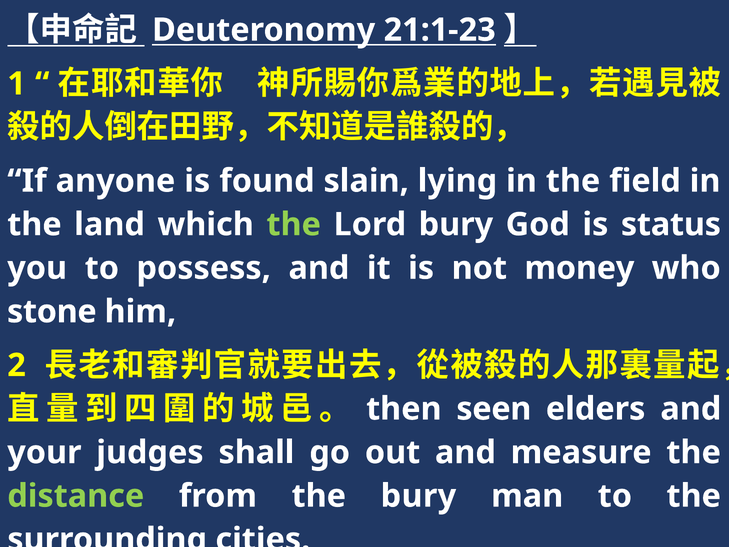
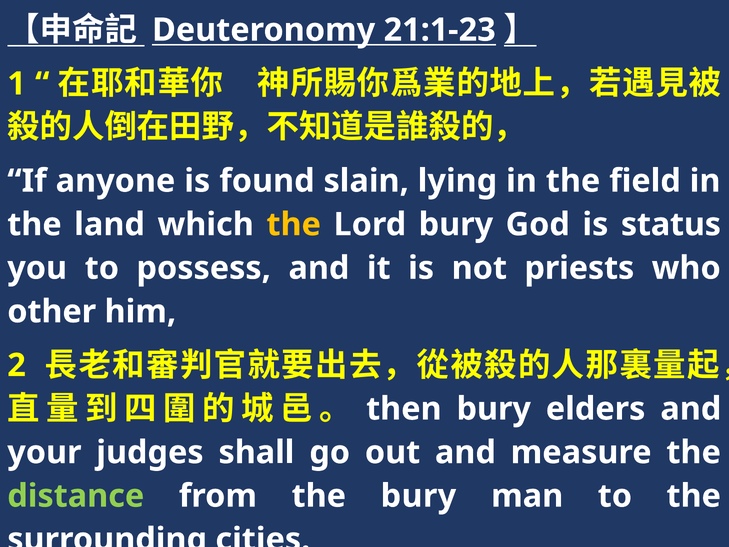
the colour: light green -> yellow (294, 224)
money: money -> priests (579, 268)
stone: stone -> other (52, 312)
seen: seen -> bury (494, 409)
